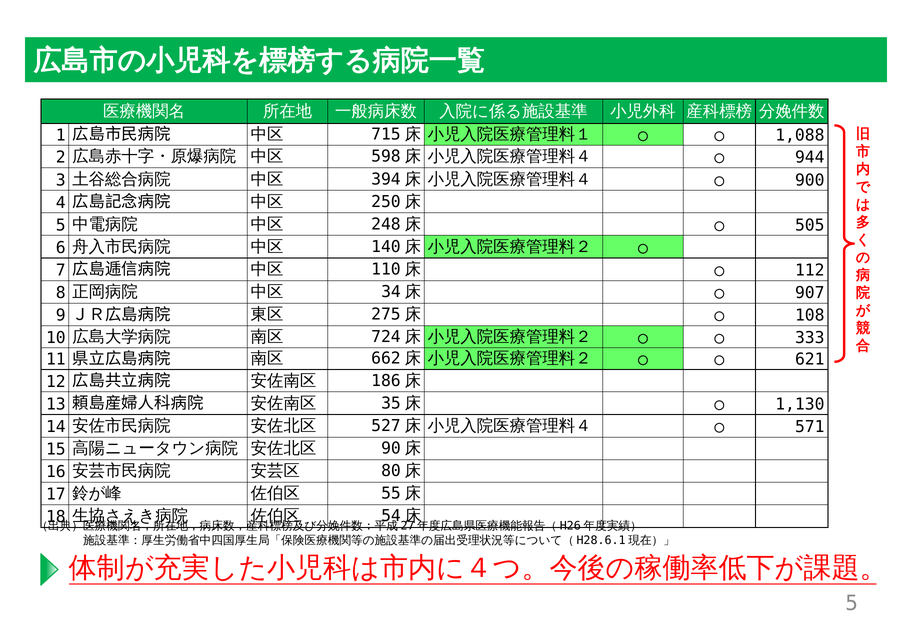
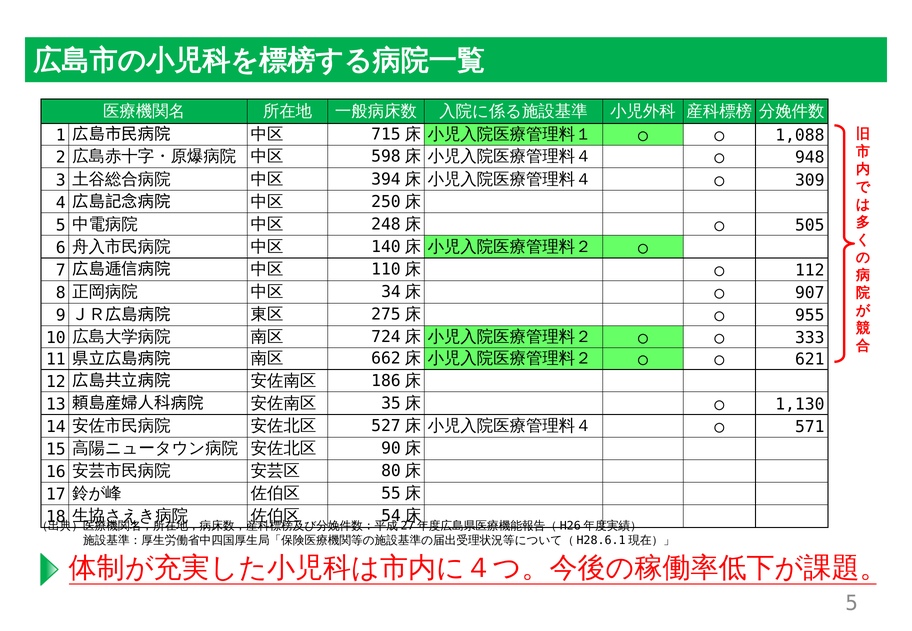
944: 944 -> 948 (810, 158)
900: 900 -> 309 (810, 180)
108: 108 -> 955 (810, 316)
